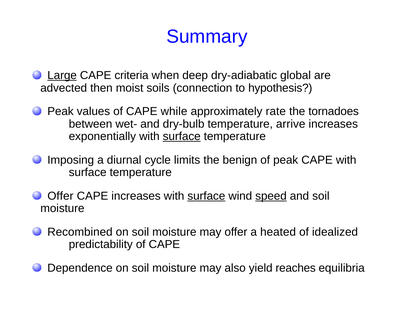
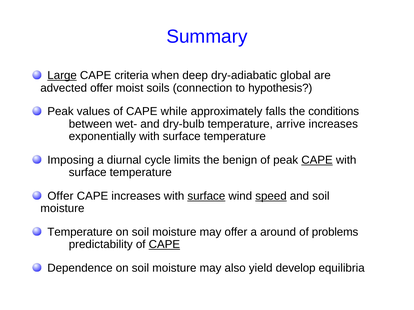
advected then: then -> offer (102, 88)
rate: rate -> falls (276, 112)
tornadoes: tornadoes -> conditions (334, 112)
surface underline: present -> none (182, 137)
CAPE underline: none -> present (317, 160)
Recombined: Recombined -> Temperature (80, 232)
heated: heated -> around (278, 232)
idealized: idealized -> problems (335, 232)
CAPE underline: none -> present (164, 245)
reaches: reaches -> develop (296, 268)
